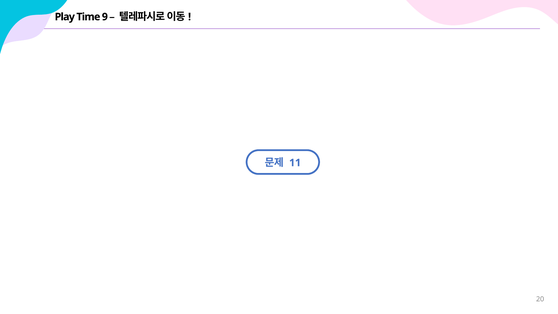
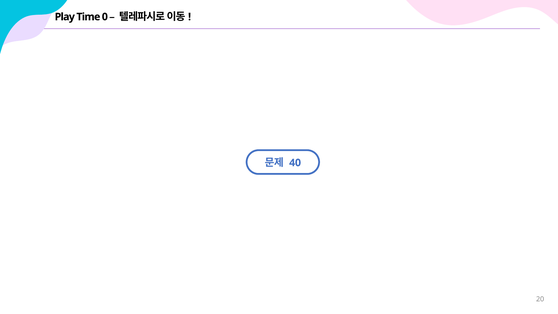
9: 9 -> 0 (105, 17)
11: 11 -> 40 (295, 163)
